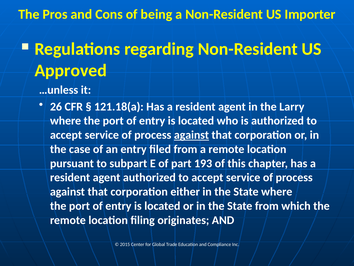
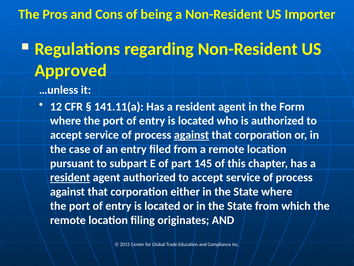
26: 26 -> 12 (56, 106)
121.18(a: 121.18(a -> 141.11(a (119, 106)
Larry: Larry -> Form (292, 106)
193: 193 -> 145 (203, 163)
resident underline: none -> present (70, 177)
